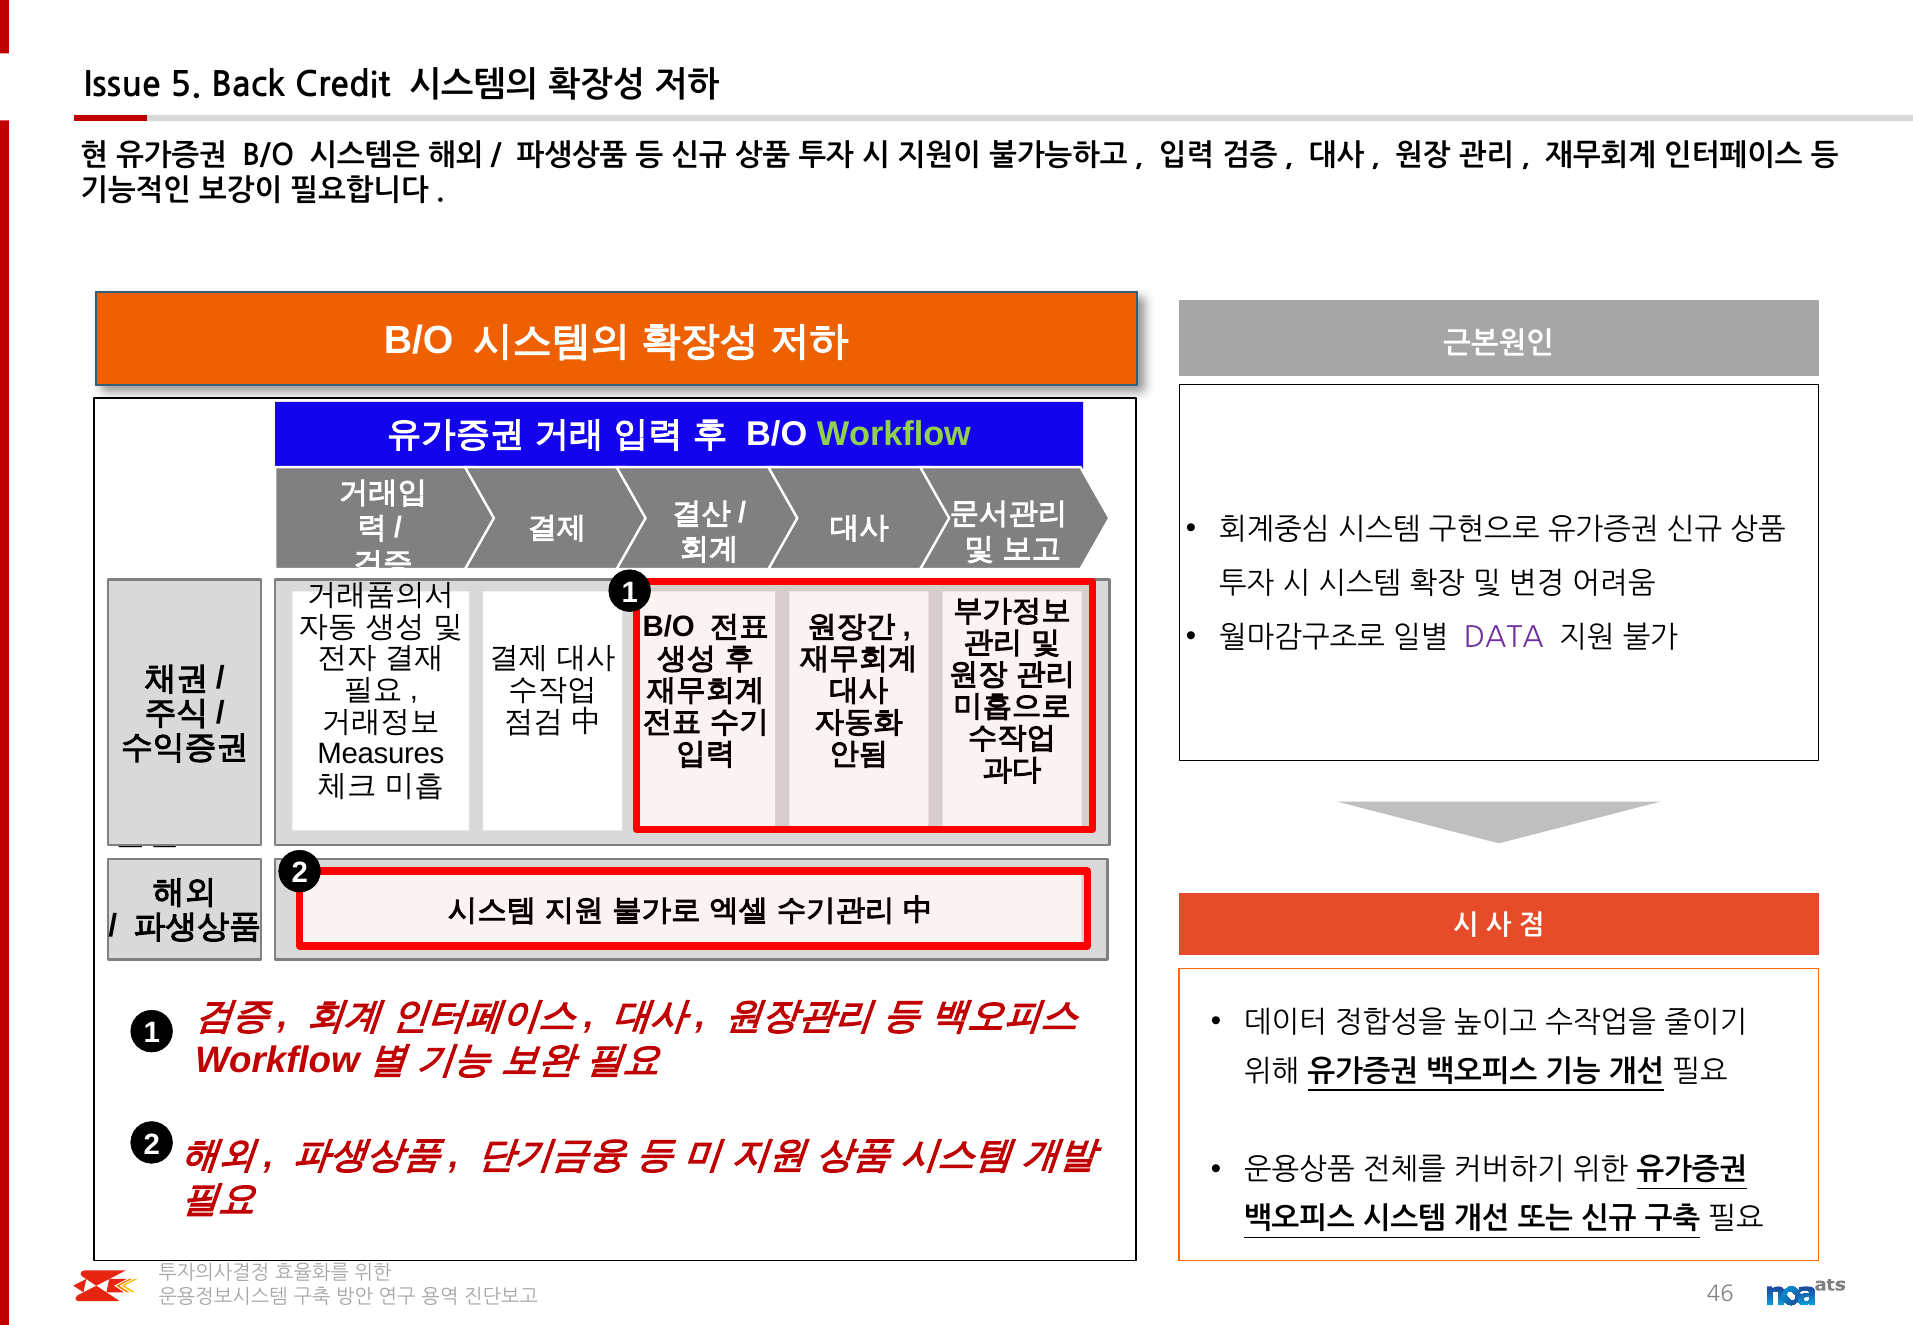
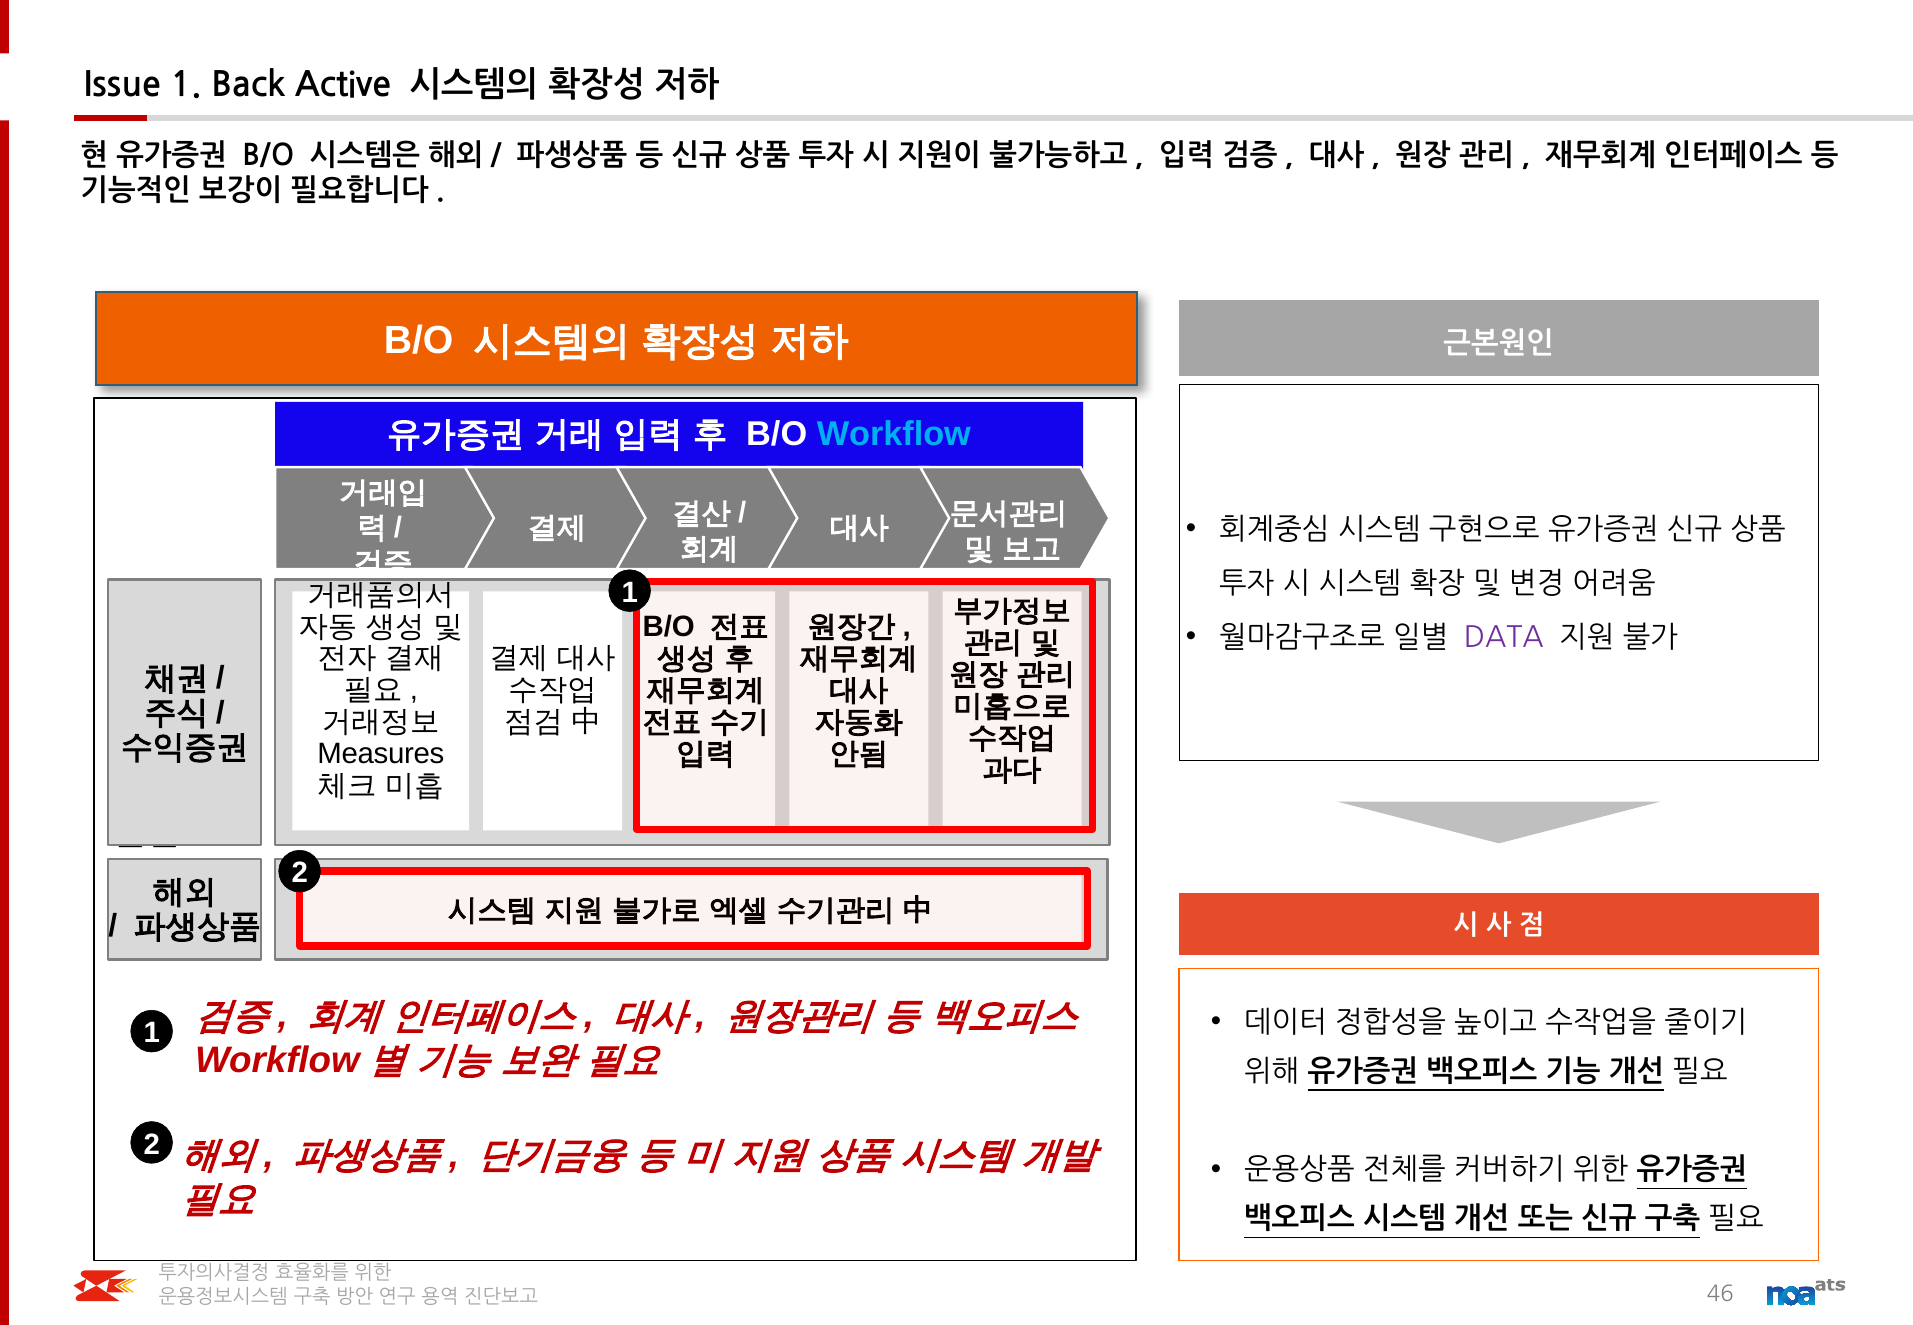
Issue 5: 5 -> 1 (186, 85)
Credit: Credit -> Active (343, 85)
Workflow colour: light green -> light blue (894, 434)
